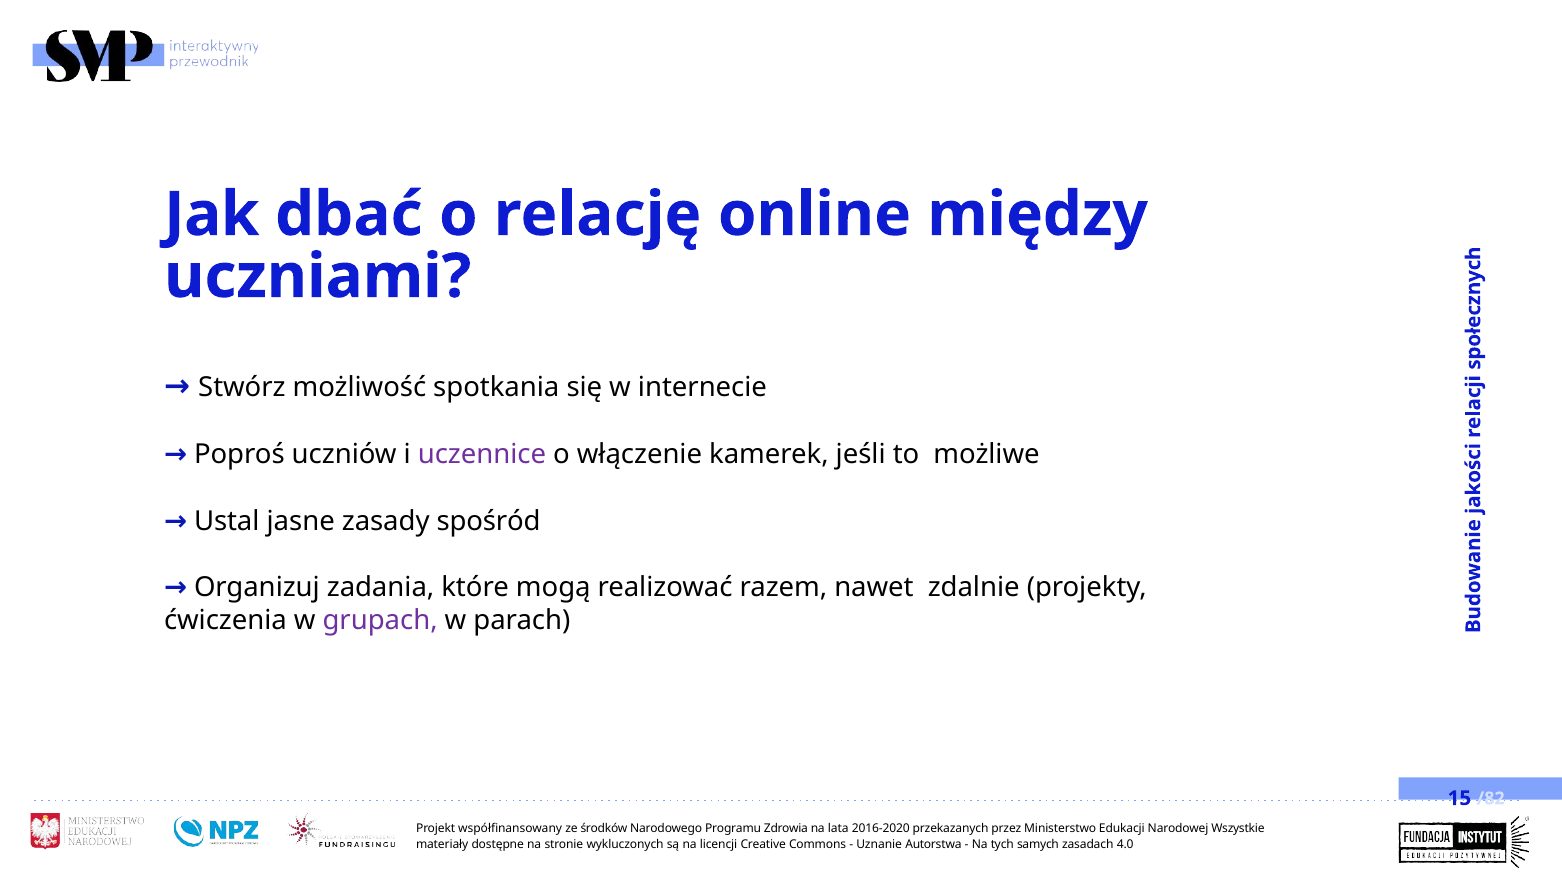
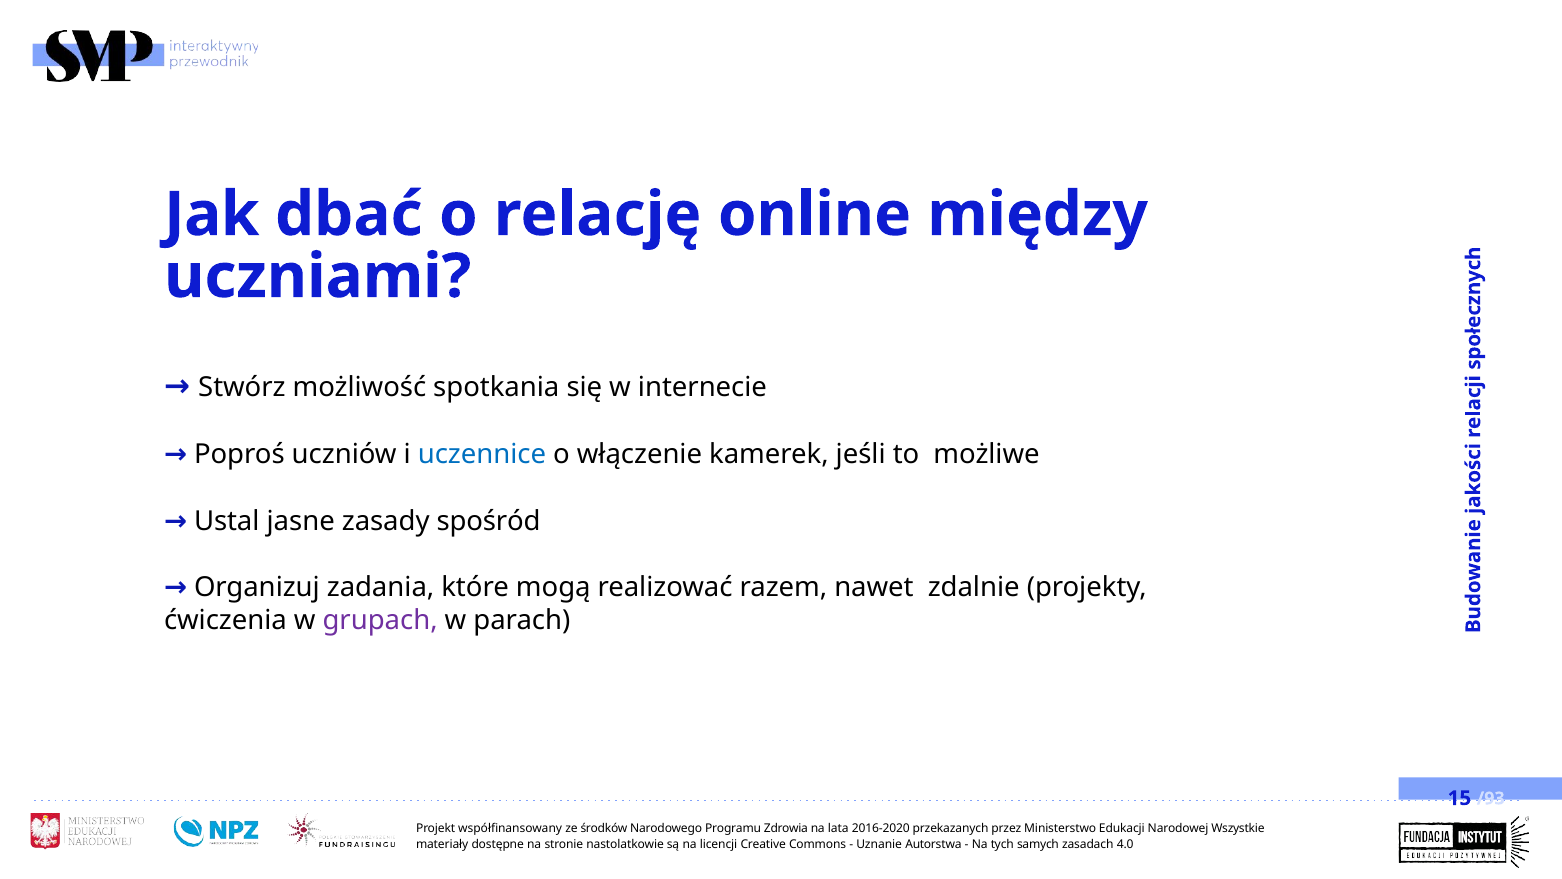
uczennice colour: purple -> blue (482, 455)
/82: /82 -> /93 (1491, 799)
wykluczonych: wykluczonych -> nastolatkowie (625, 844)
